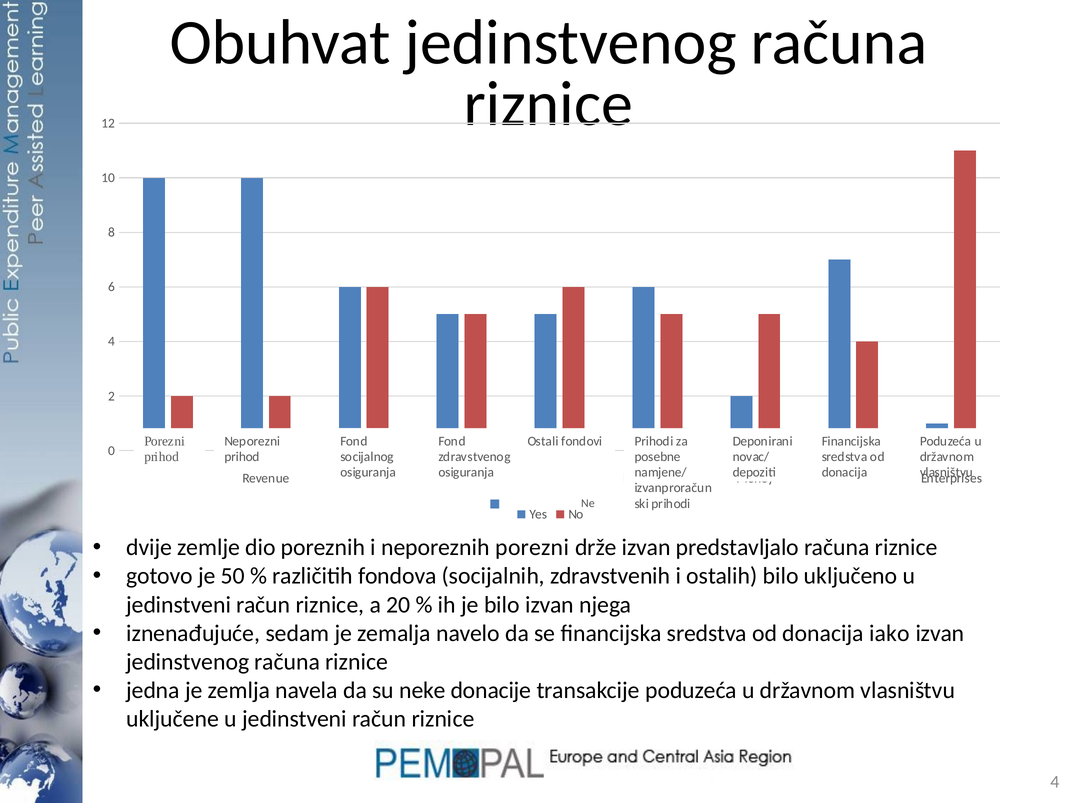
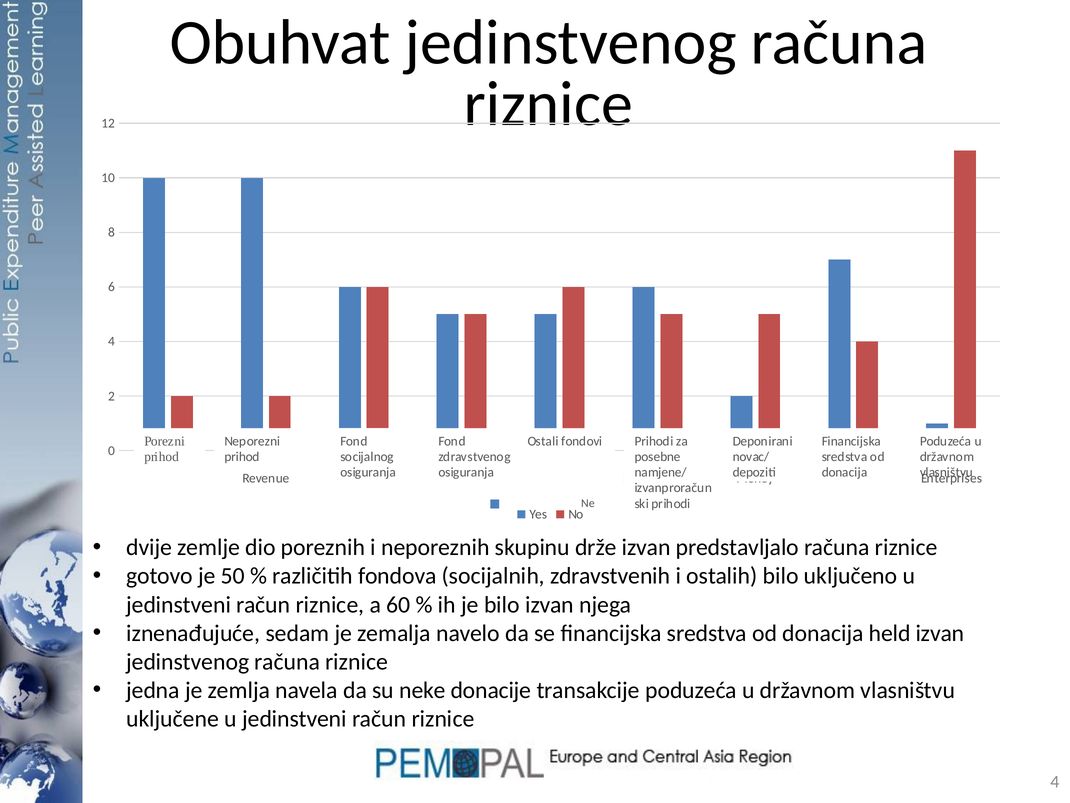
neporeznih porezni: porezni -> skupinu (532, 547)
20: 20 -> 60 (398, 604)
iako: iako -> held (890, 633)
